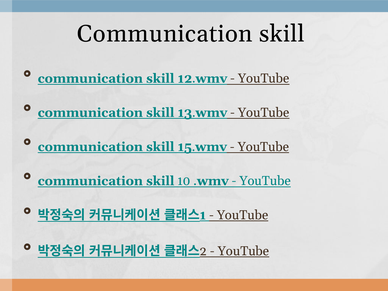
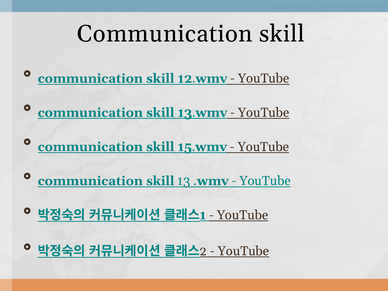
10: 10 -> 13 (184, 181)
